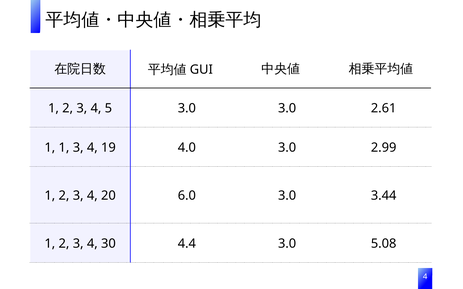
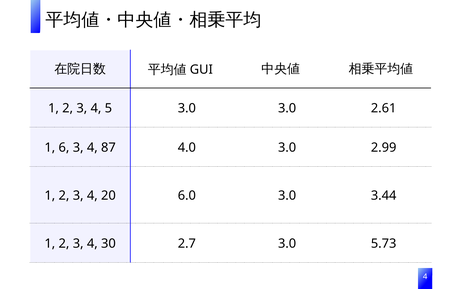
1 1: 1 -> 6 (64, 148)
19: 19 -> 87 (108, 148)
4.4: 4.4 -> 2.7 (187, 244)
5.08: 5.08 -> 5.73 (384, 244)
